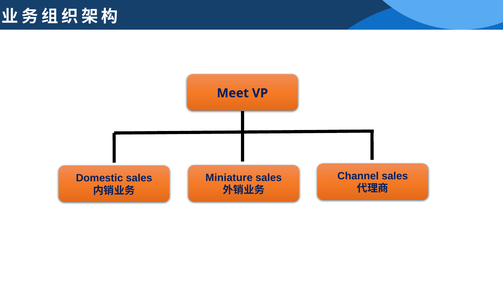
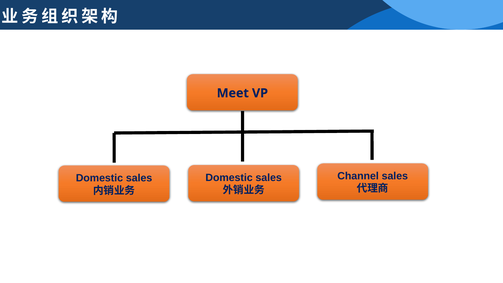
Miniature: Miniature -> Domestic (229, 177)
